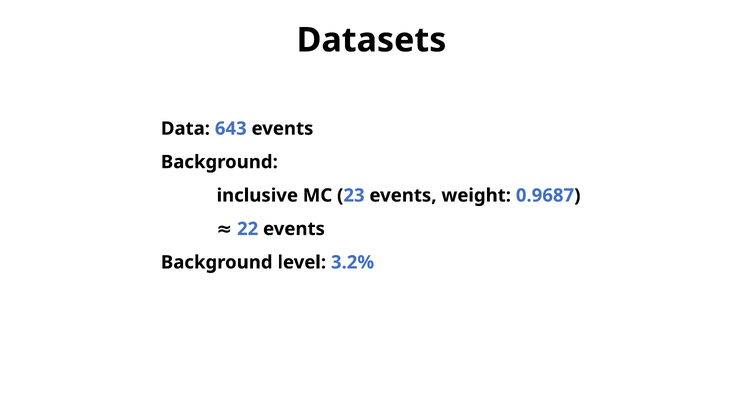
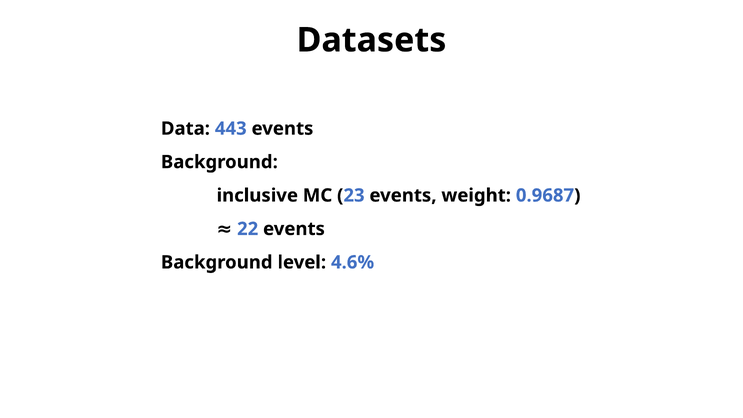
643: 643 -> 443 (231, 129)
3.2%: 3.2% -> 4.6% (353, 262)
